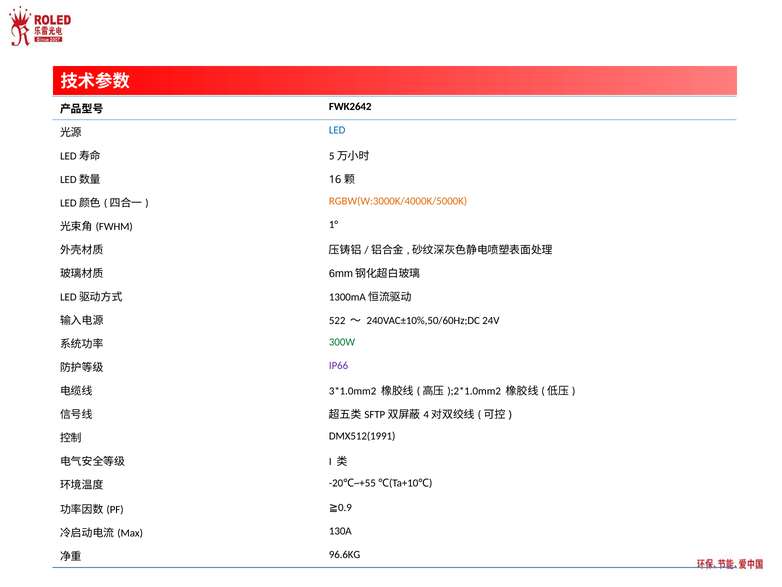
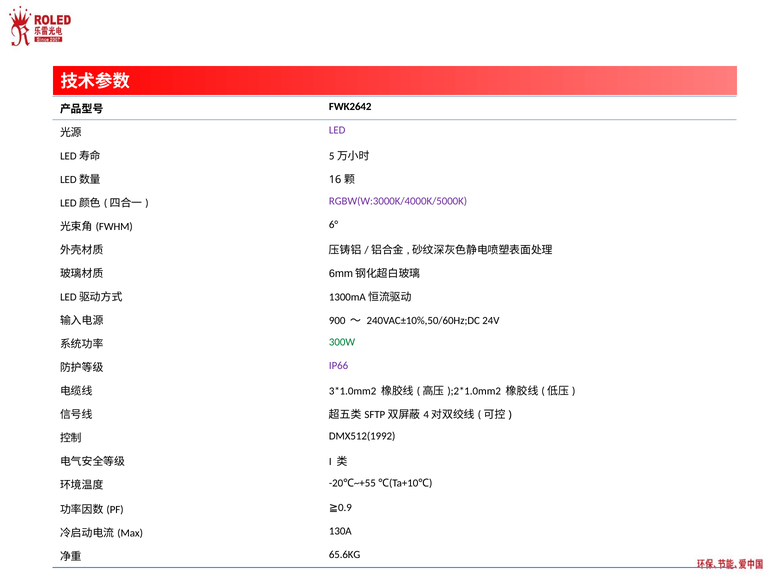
LED colour: blue -> purple (337, 130)
RGBW(W:3000K/4000K/5000K colour: orange -> purple (398, 201)
1°: 1° -> 6° (334, 224)
522: 522 -> 900 (337, 320)
DMX512(1991: DMX512(1991 -> DMX512(1992 (362, 436)
96.6KG: 96.6KG -> 65.6KG (345, 554)
